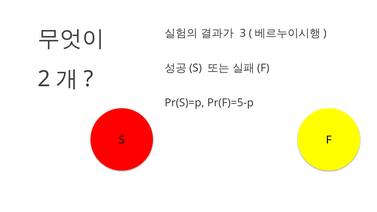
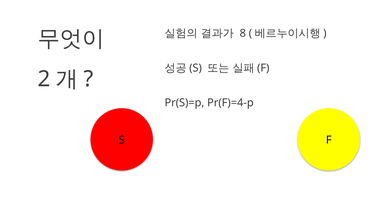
3: 3 -> 8 (243, 33)
Pr(F)=5-p: Pr(F)=5-p -> Pr(F)=4-p (230, 103)
